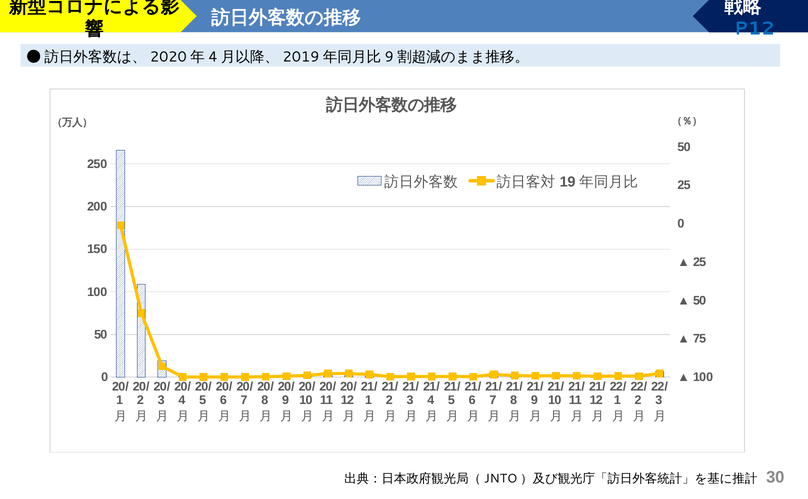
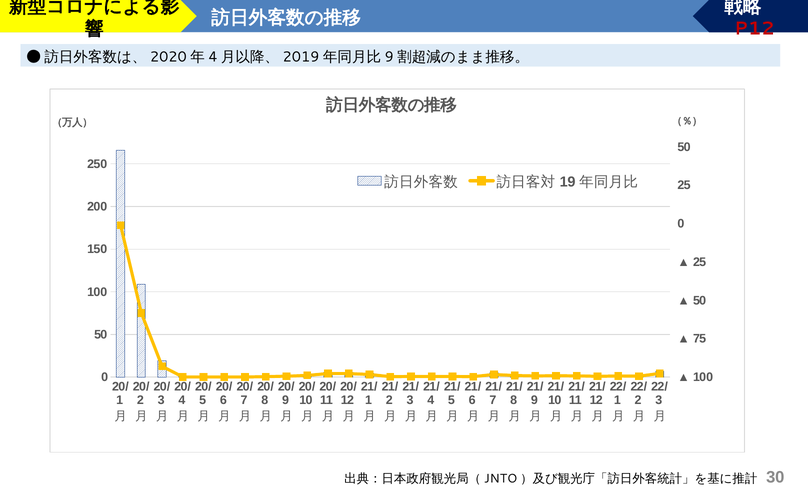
P12 colour: blue -> red (754, 29)
